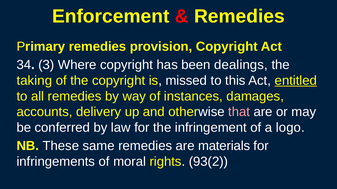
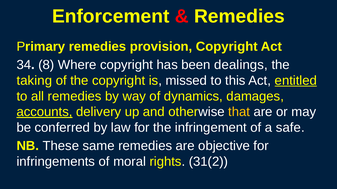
3: 3 -> 8 (46, 65)
instances: instances -> dynamics (193, 97)
accounts underline: none -> present (45, 112)
that colour: pink -> yellow (239, 112)
logo: logo -> safe (290, 128)
materials: materials -> objective (224, 146)
93(2: 93(2 -> 31(2 (208, 162)
